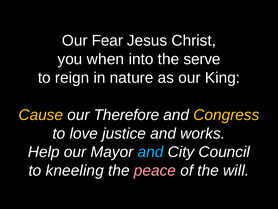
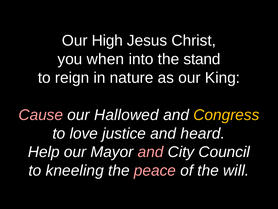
Fear: Fear -> High (107, 41)
serve: serve -> stand (202, 59)
Cause colour: yellow -> pink (41, 115)
Therefore: Therefore -> Hallowed (126, 115)
works: works -> heard (203, 133)
and colour: light blue -> pink (151, 152)
